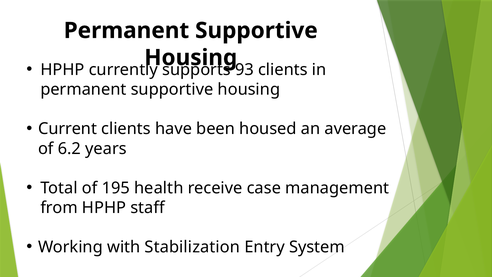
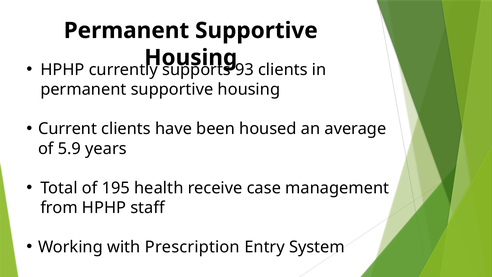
6.2: 6.2 -> 5.9 (69, 148)
Stabilization: Stabilization -> Prescription (192, 247)
